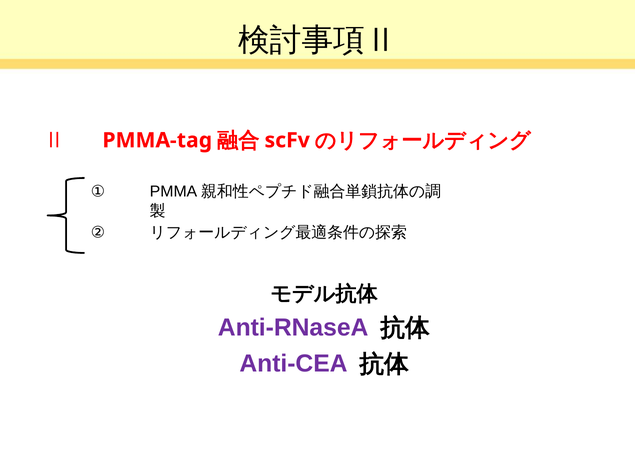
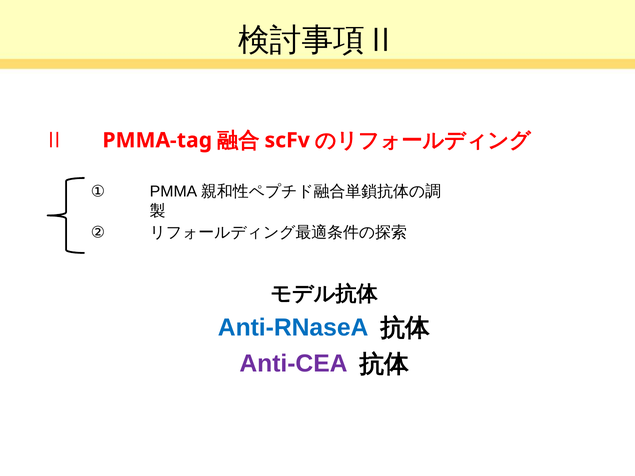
Anti-RNaseA colour: purple -> blue (293, 328)
